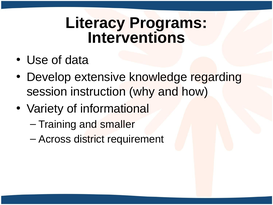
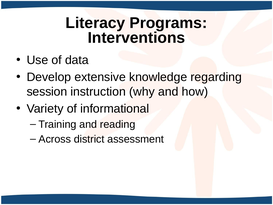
smaller: smaller -> reading (118, 124)
requirement: requirement -> assessment (136, 139)
